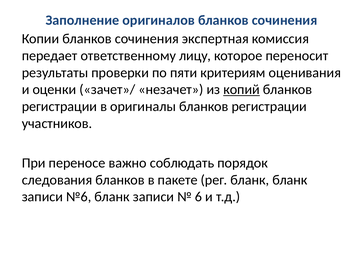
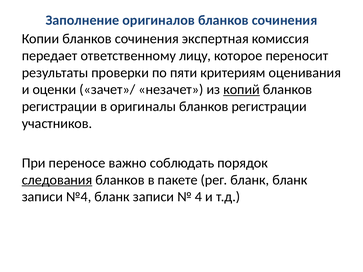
следования underline: none -> present (57, 180)
№6: №6 -> №4 (79, 197)
6: 6 -> 4 (198, 197)
